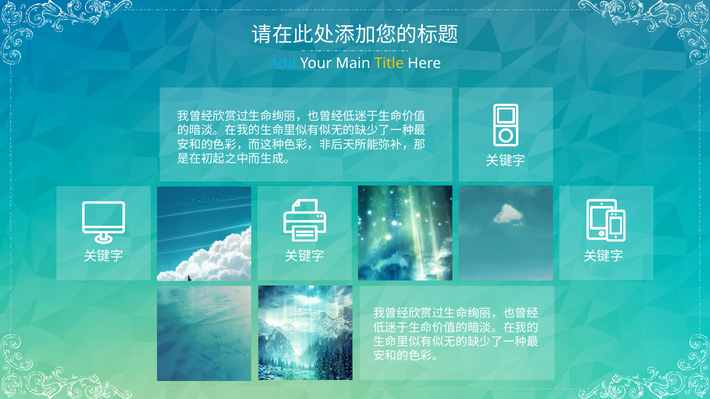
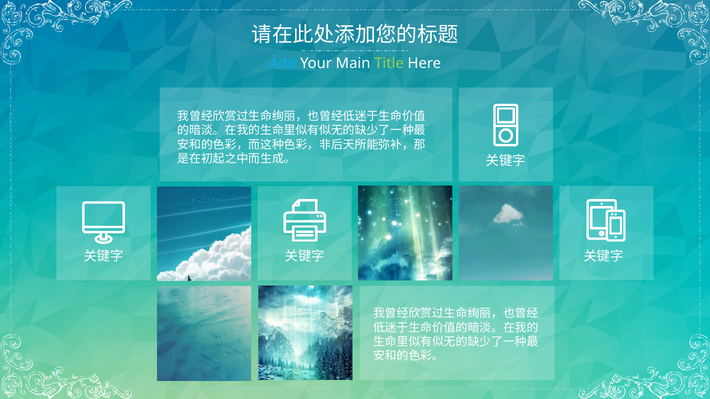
Title colour: yellow -> light green (389, 64)
